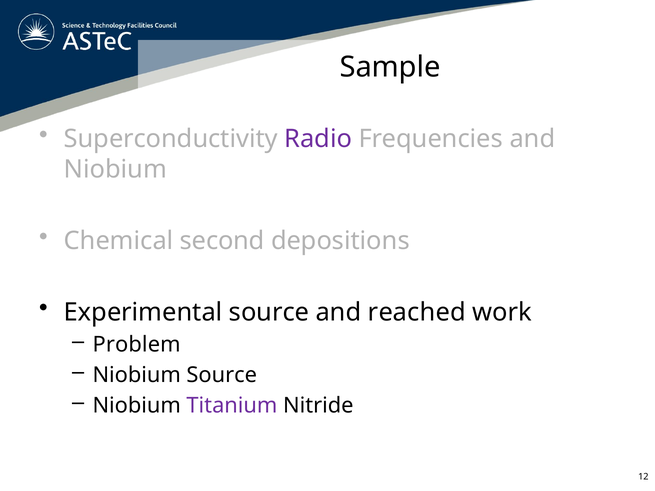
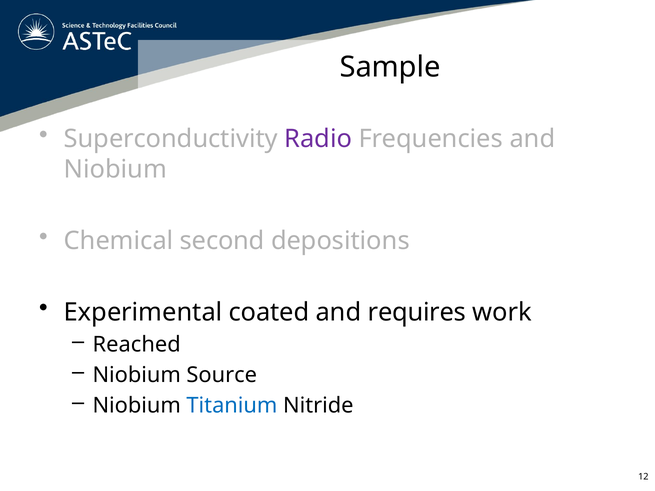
Experimental source: source -> coated (269, 312)
reached: reached -> requires (417, 312)
Problem: Problem -> Reached (137, 345)
Titanium colour: purple -> blue (232, 406)
